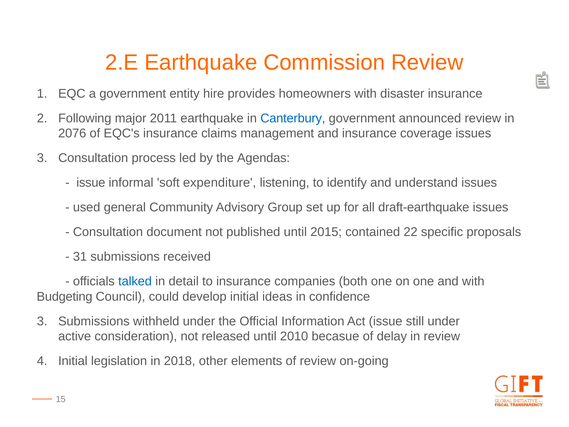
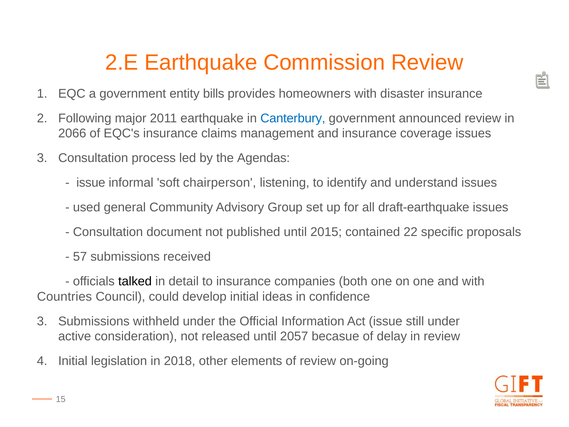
hire: hire -> bills (214, 94)
2076: 2076 -> 2066 (72, 133)
expenditure: expenditure -> chairperson (220, 183)
31: 31 -> 57 (80, 257)
talked colour: blue -> black (135, 281)
Budgeting: Budgeting -> Countries (64, 296)
2010: 2010 -> 2057 (294, 336)
